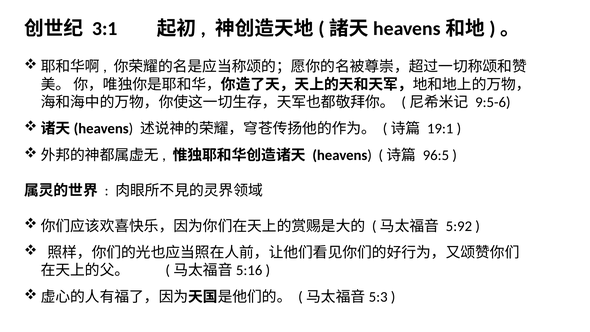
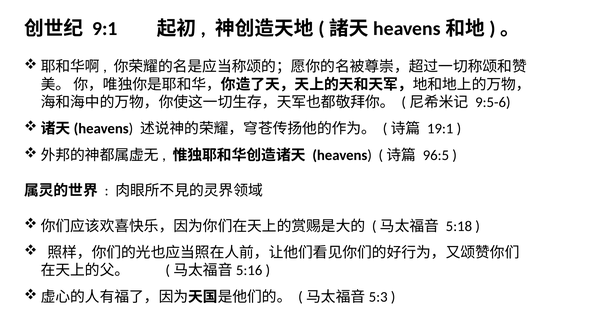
3:1: 3:1 -> 9:1 (105, 29)
5:92: 5:92 -> 5:18 (459, 226)
